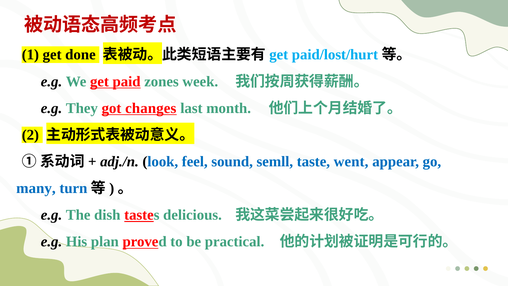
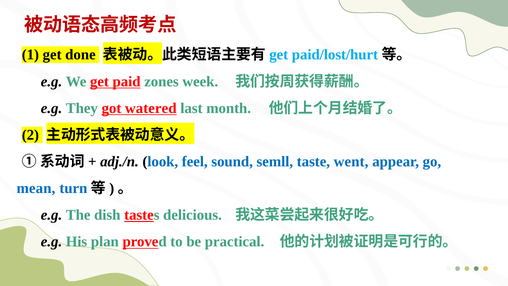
changes: changes -> watered (151, 108)
many: many -> mean (36, 188)
